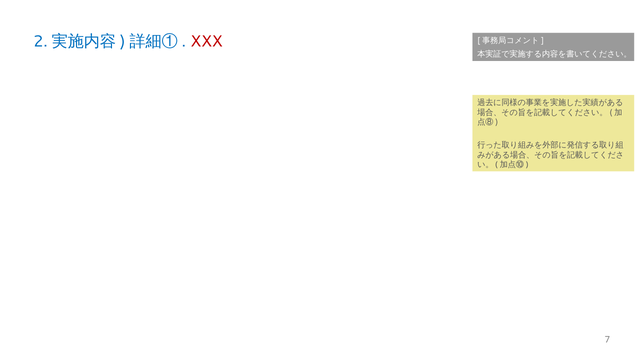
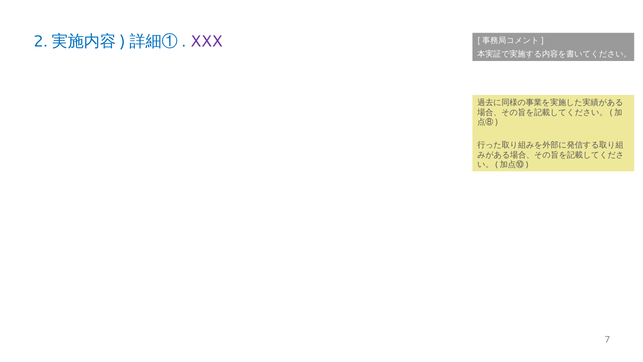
XXX colour: red -> purple (207, 41)
